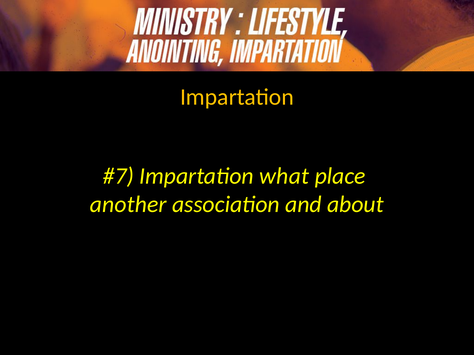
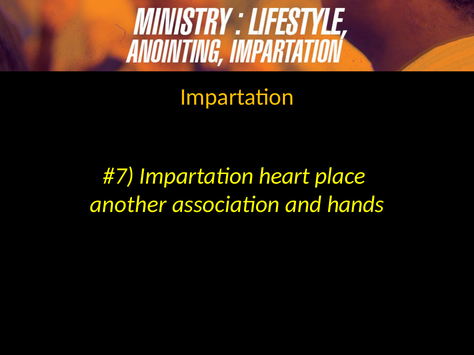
what: what -> heart (284, 176)
about: about -> hands (356, 205)
